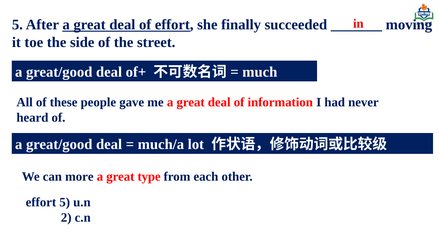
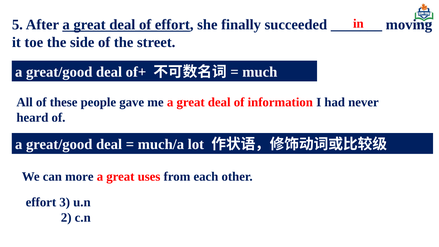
type: type -> uses (149, 176)
effort 5: 5 -> 3 (65, 202)
